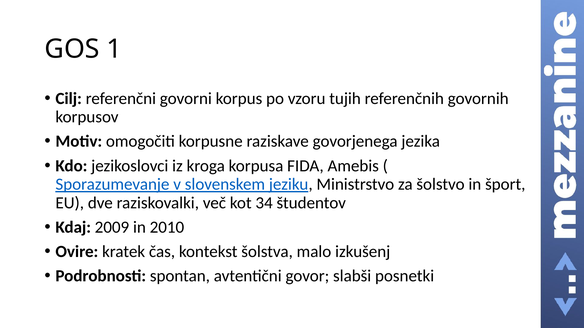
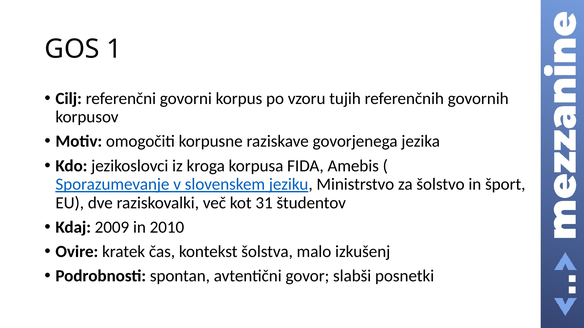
34: 34 -> 31 (264, 203)
